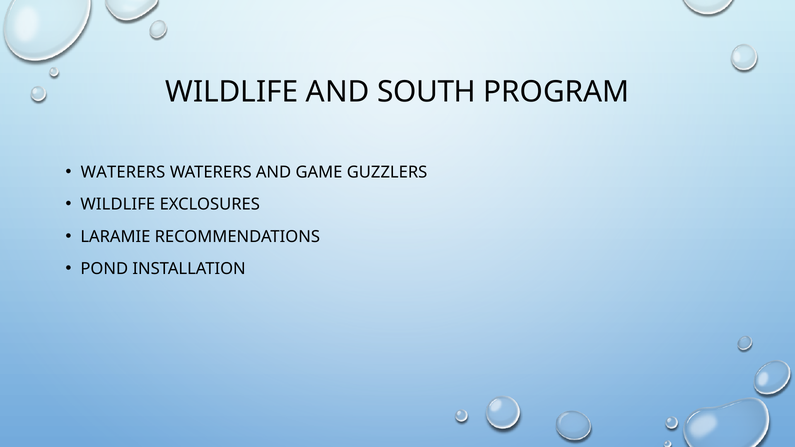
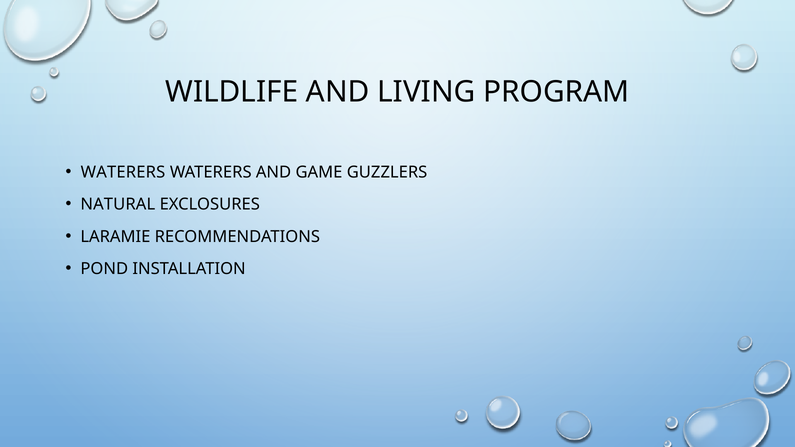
SOUTH: SOUTH -> LIVING (426, 92)
WILDLIFE: WILDLIFE -> NATURAL (118, 205)
